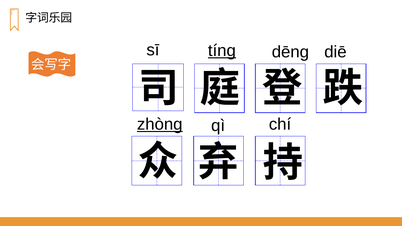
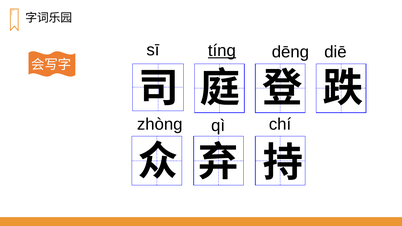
zhònɡ underline: present -> none (160, 124)
